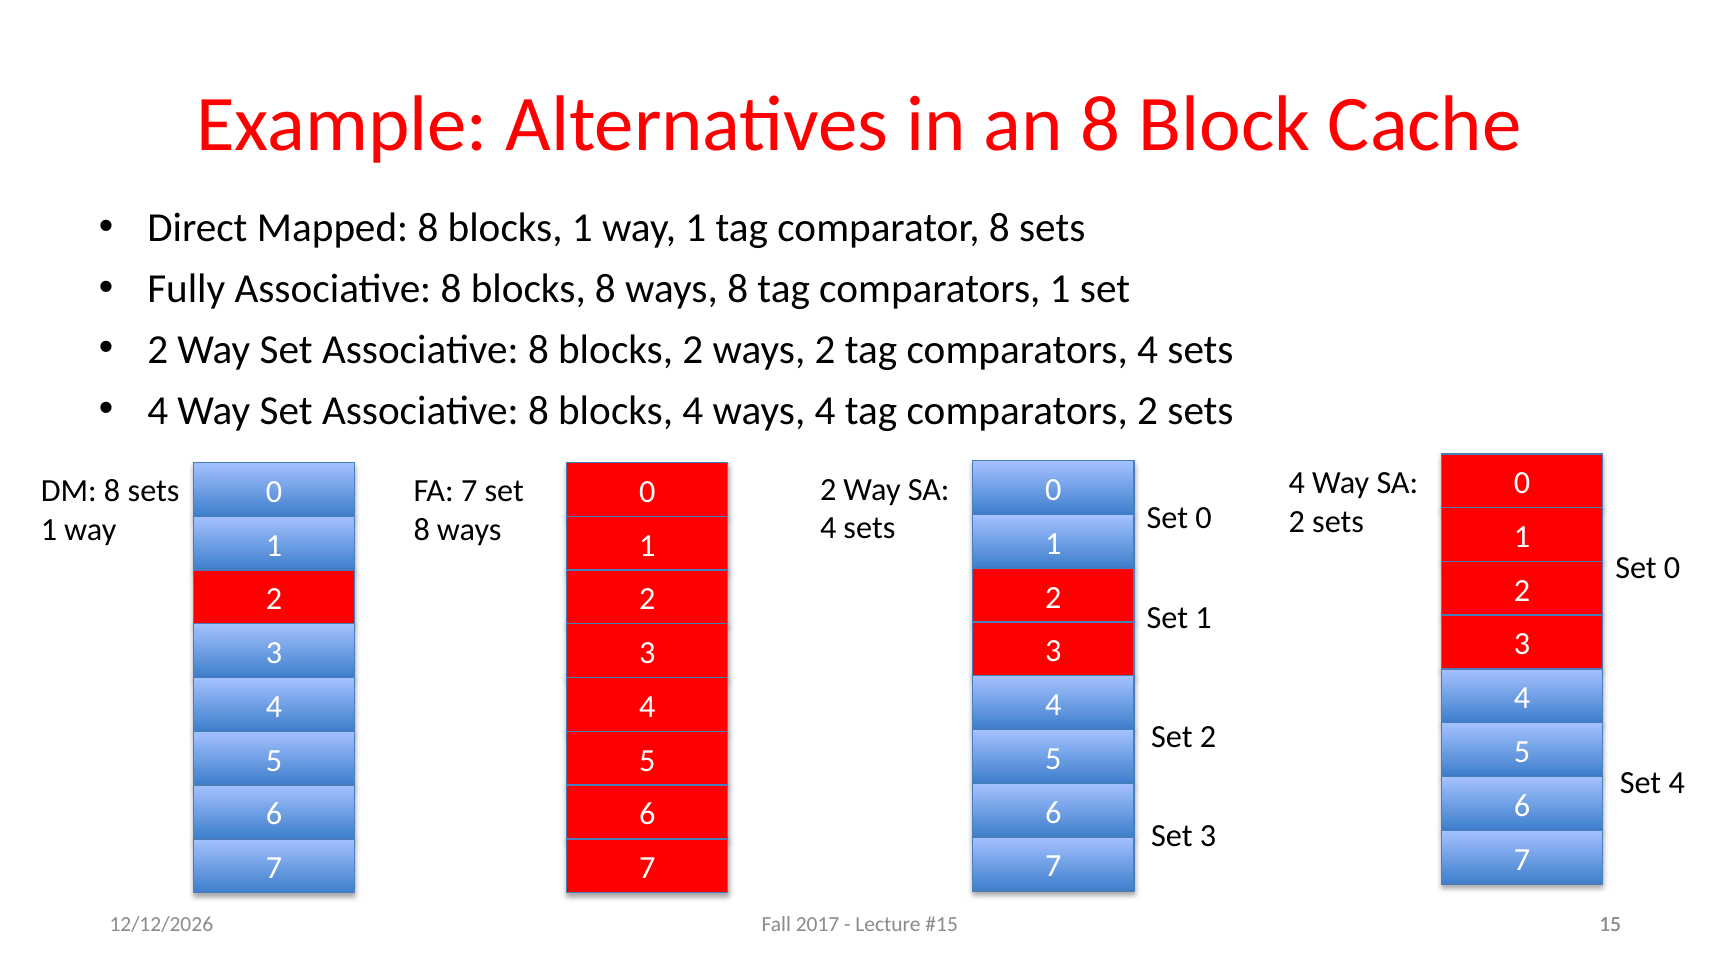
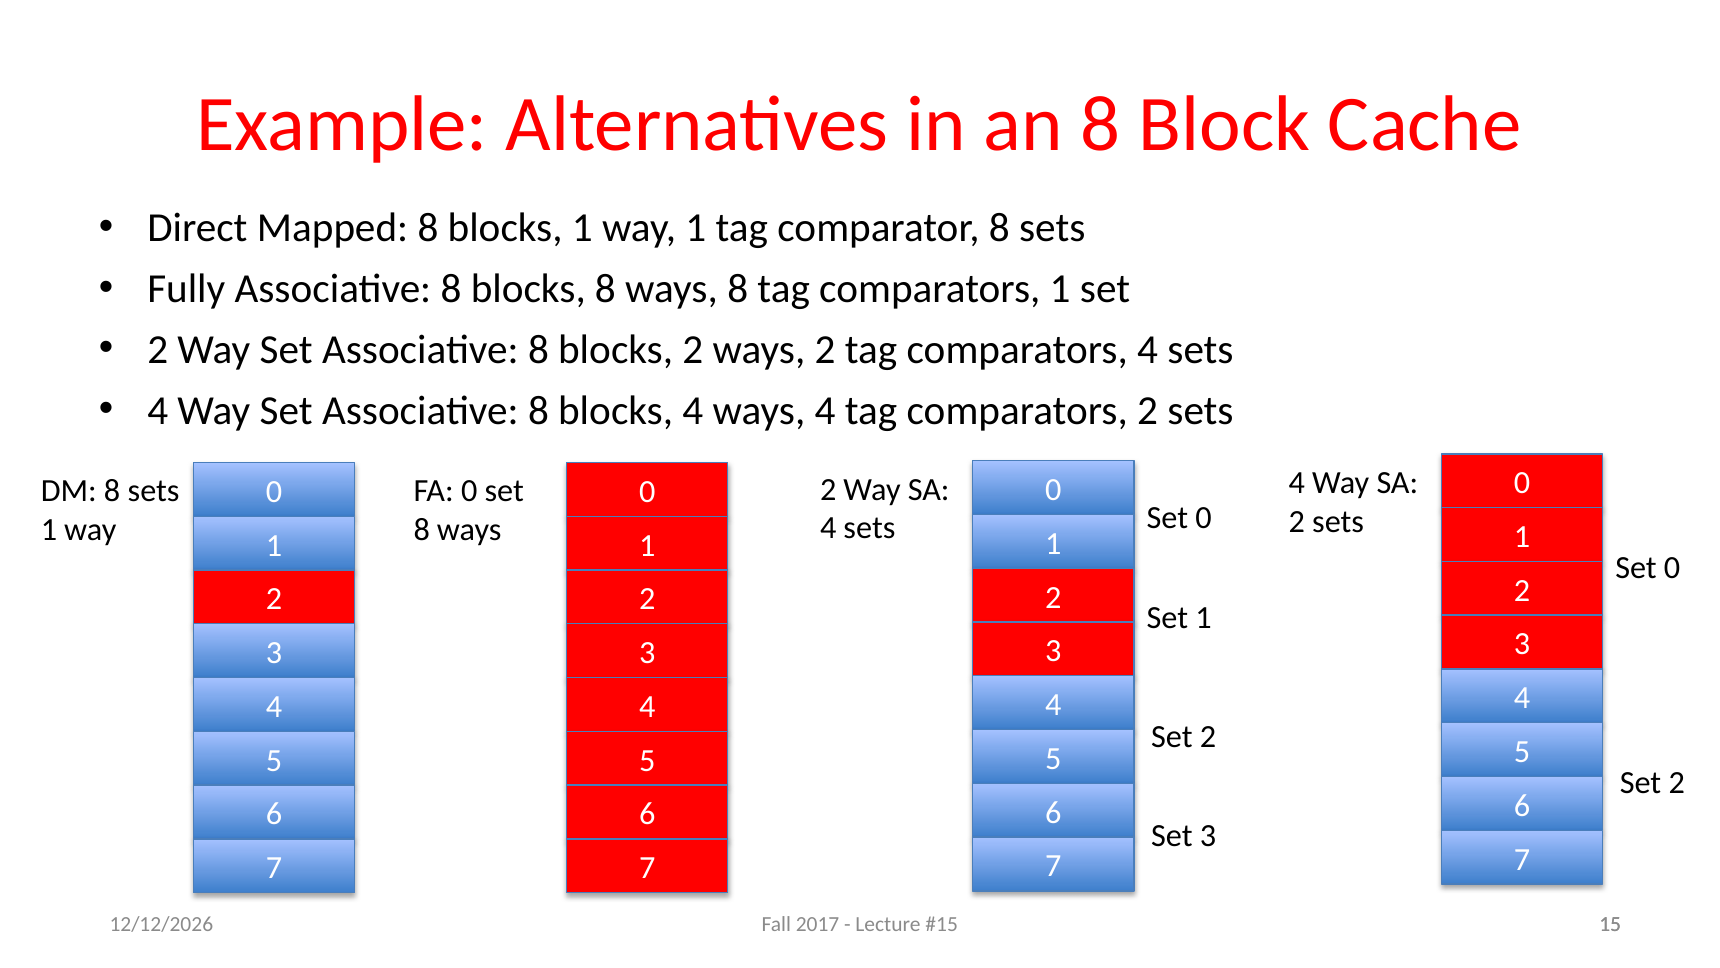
FA 7: 7 -> 0 (469, 491)
4: 4 -> 2 (1677, 782)
